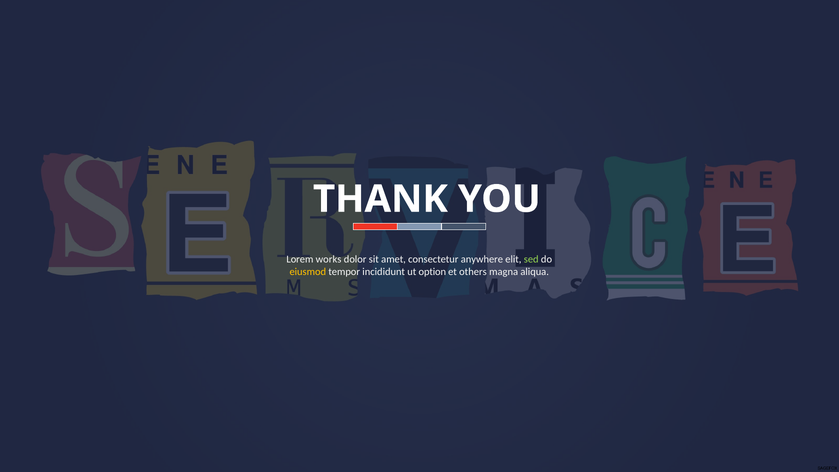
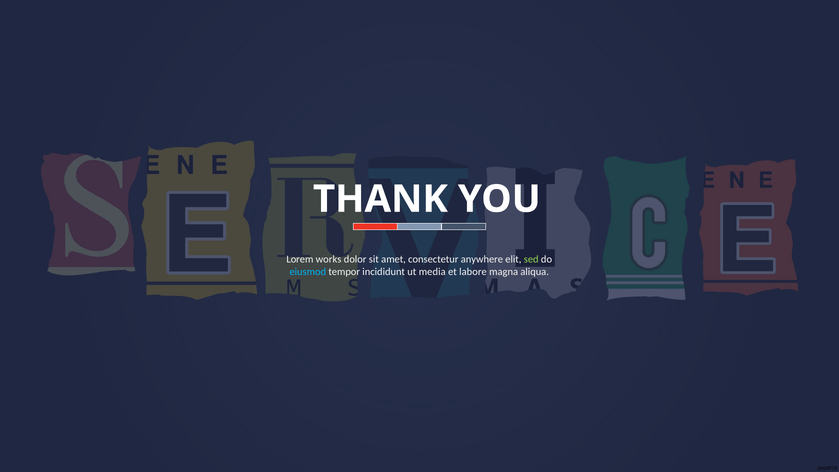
eiusmod colour: yellow -> light blue (308, 272)
option: option -> media (432, 272)
others: others -> labore (473, 272)
